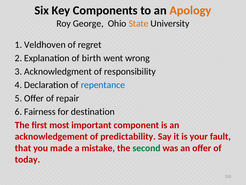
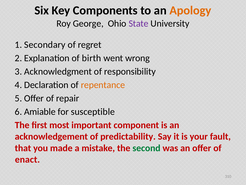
State colour: orange -> purple (139, 23)
Veldhoven: Veldhoven -> Secondary (45, 45)
repentance colour: blue -> orange (103, 85)
Fairness: Fairness -> Amiable (40, 111)
destination: destination -> susceptible (93, 111)
today: today -> enact (27, 159)
